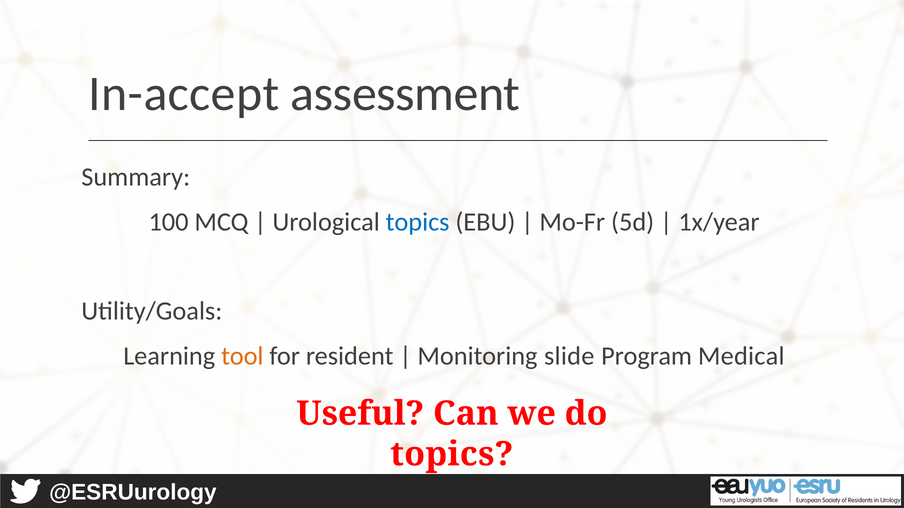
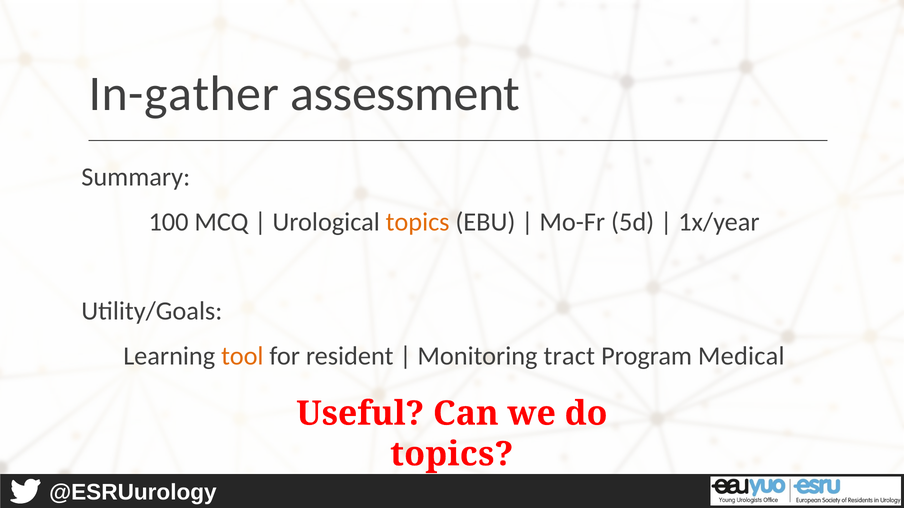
In-accept: In-accept -> In-gather (184, 94)
topics colour: blue -> orange (418, 222)
slide: slide -> tract (569, 356)
